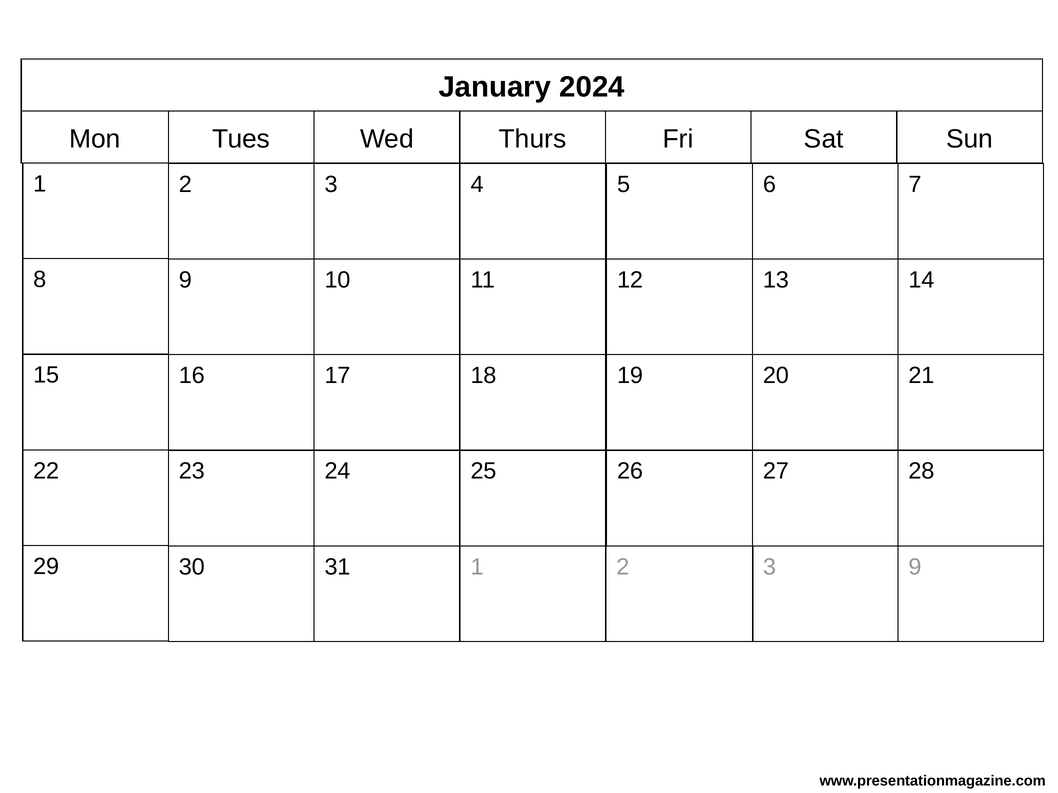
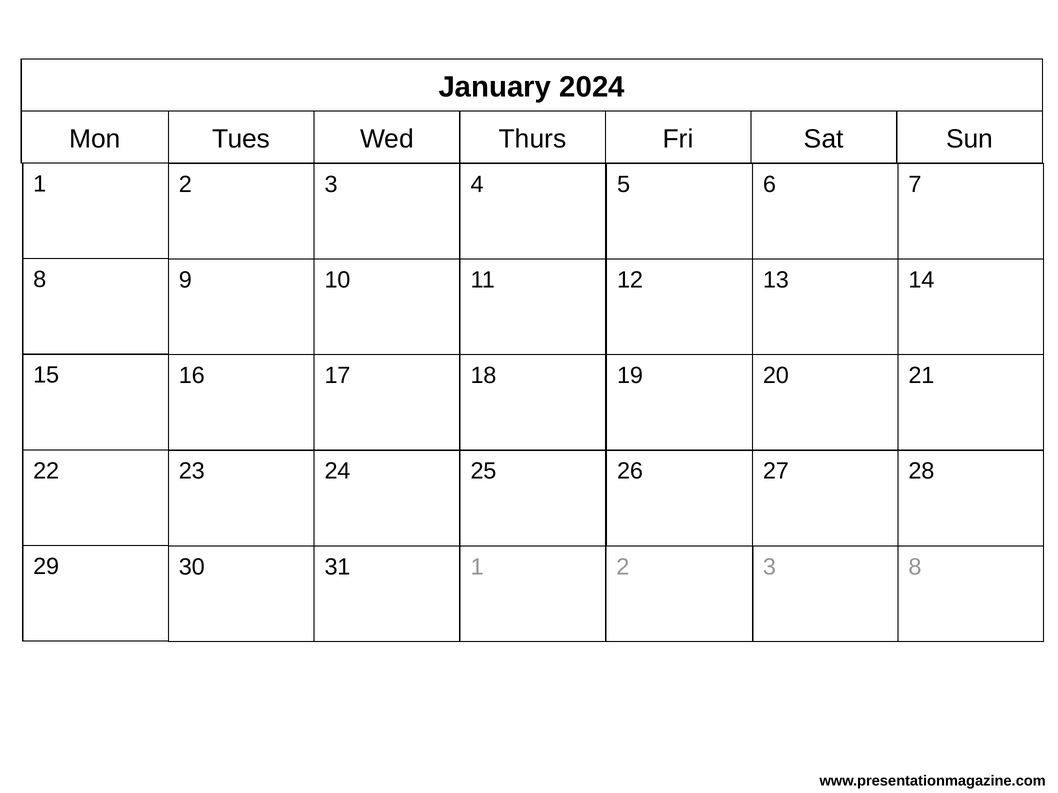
1 9: 9 -> 8 (915, 567)
